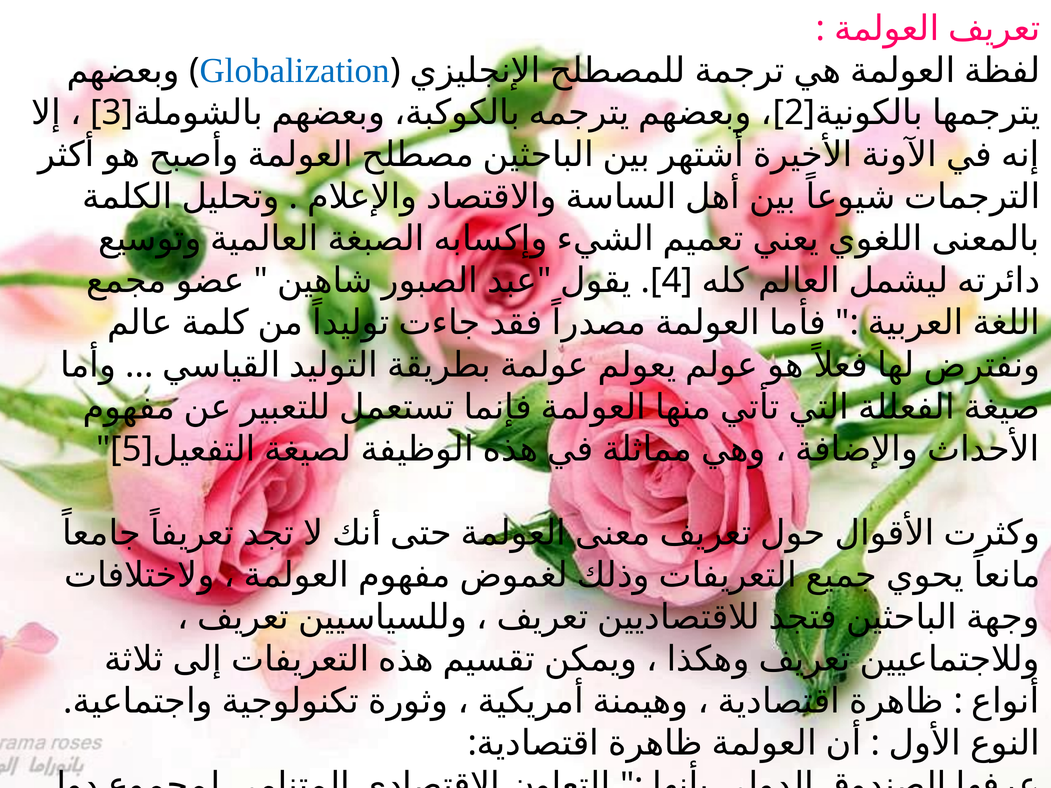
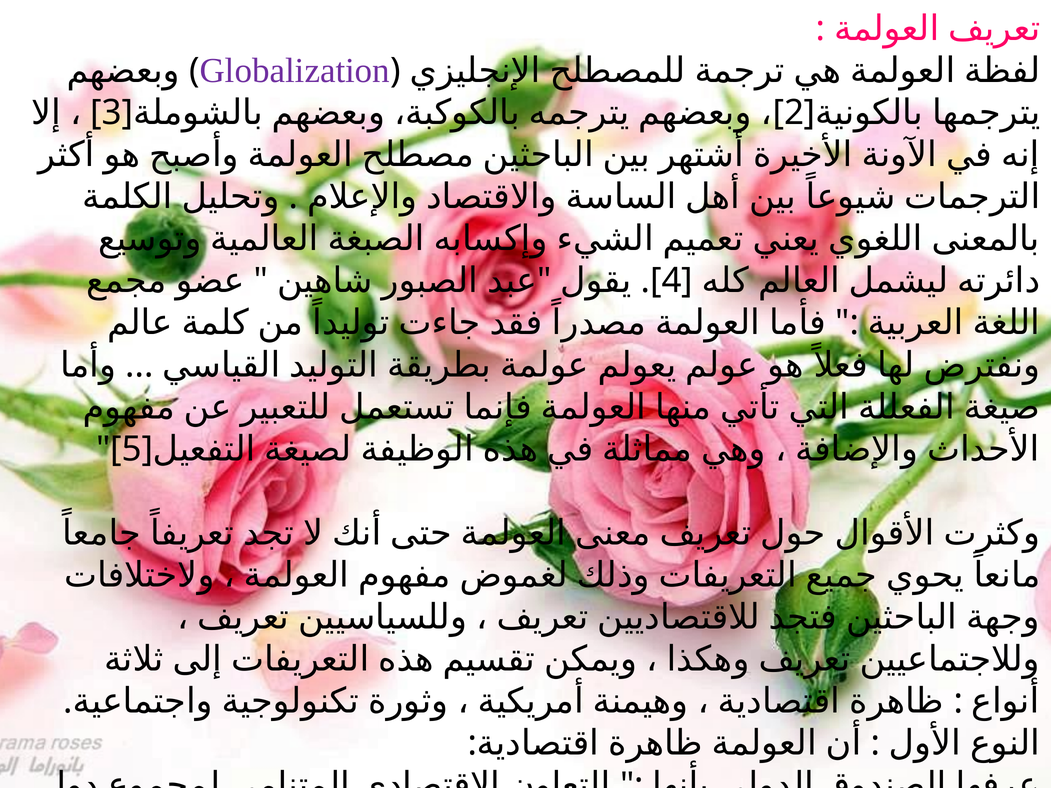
Globalization colour: blue -> purple (295, 71)
